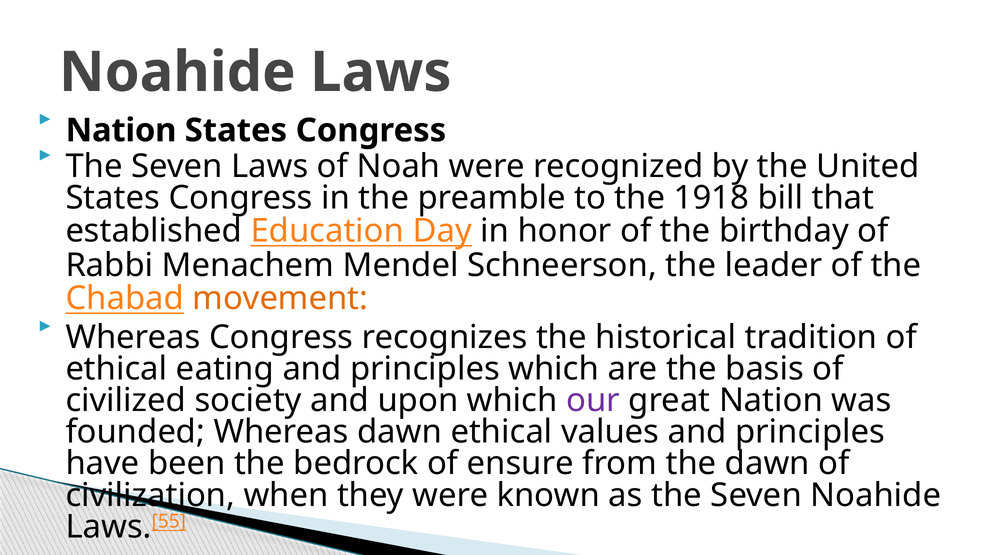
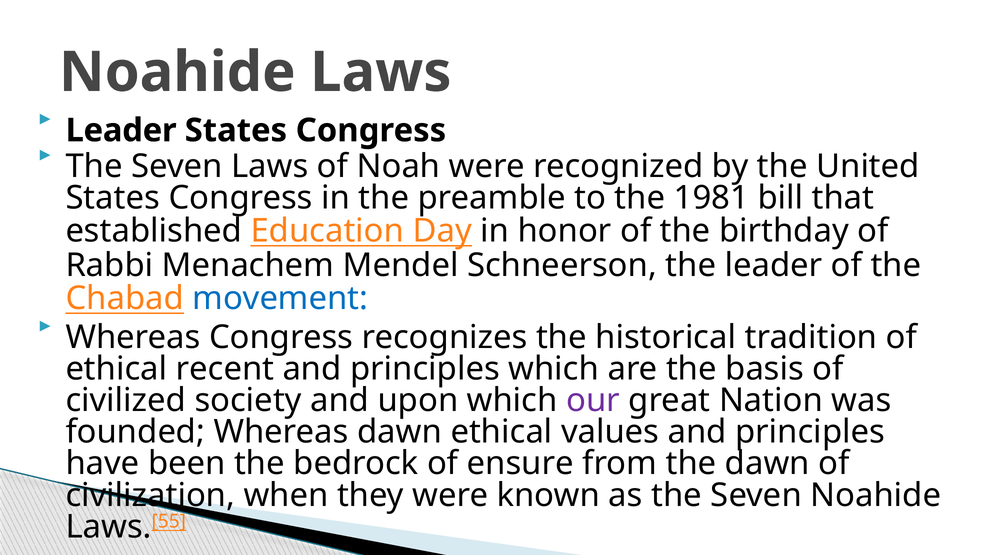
Nation: Nation -> Leader (121, 130)
1918: 1918 -> 1981 (711, 198)
movement colour: orange -> blue (280, 298)
eating: eating -> recent (225, 369)
